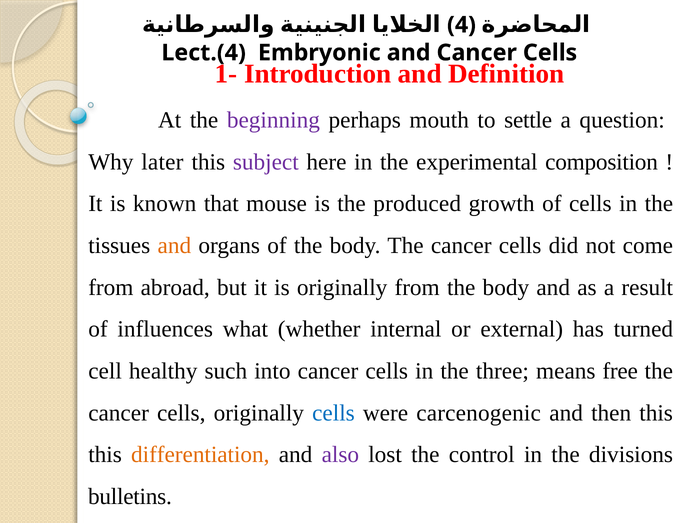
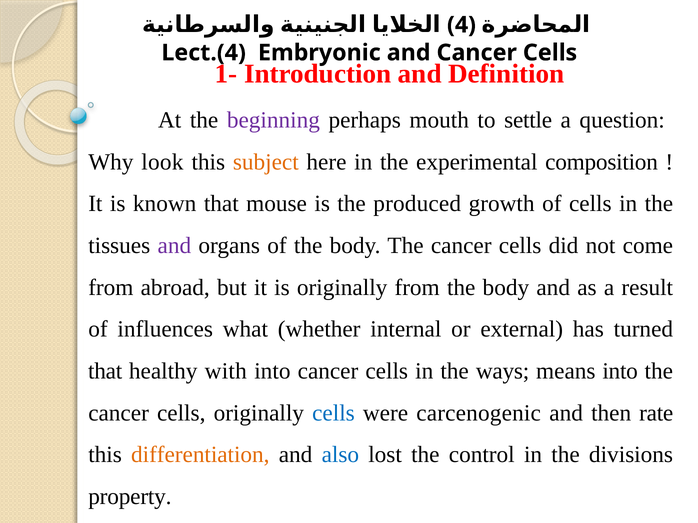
later: later -> look (162, 162)
subject colour: purple -> orange (266, 162)
and colour: orange -> purple (174, 246)
cell: cell -> that (105, 371)
such: such -> with (226, 371)
three: three -> ways (503, 371)
means free: free -> into (620, 371)
then this: this -> rate (656, 413)
also colour: purple -> blue (340, 455)
bulletins: bulletins -> property (130, 497)
